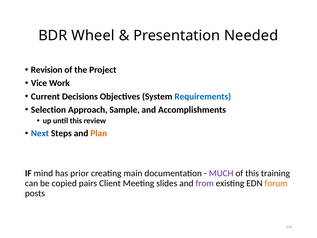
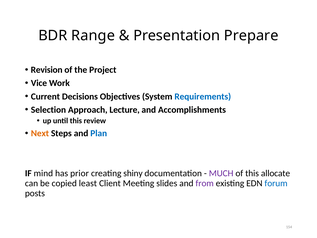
Wheel: Wheel -> Range (93, 36)
Needed: Needed -> Prepare (251, 36)
Sample: Sample -> Lecture (125, 110)
Next colour: blue -> orange (40, 133)
Plan colour: orange -> blue (99, 133)
main: main -> shiny (133, 173)
training: training -> allocate (276, 173)
pairs: pairs -> least (88, 183)
forum colour: orange -> blue (276, 183)
